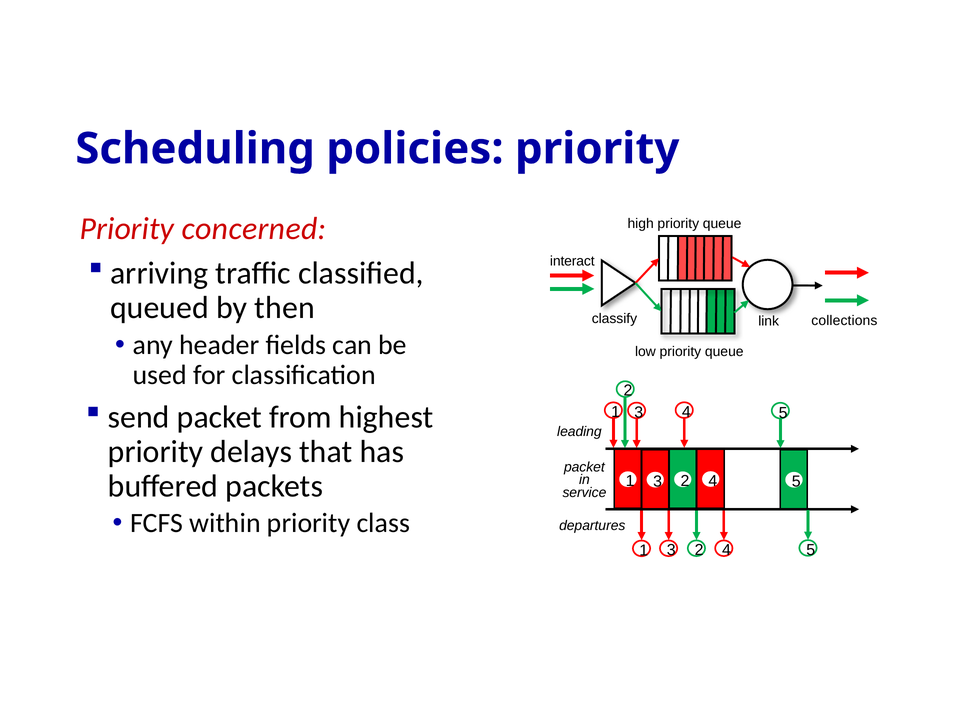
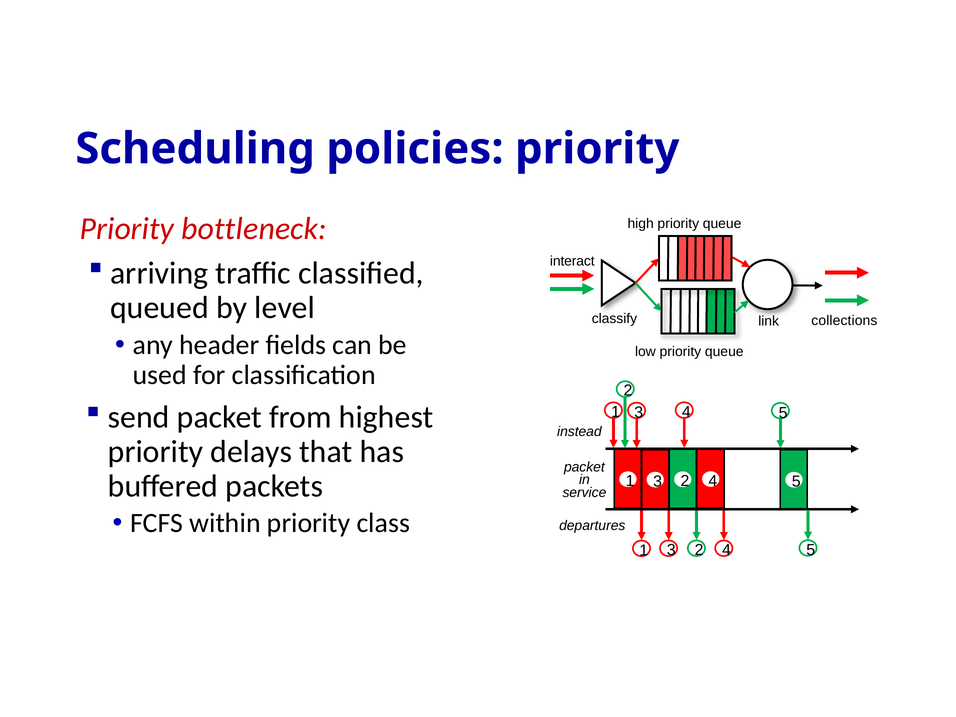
concerned: concerned -> bottleneck (254, 229)
then: then -> level (285, 308)
leading: leading -> instead (579, 432)
